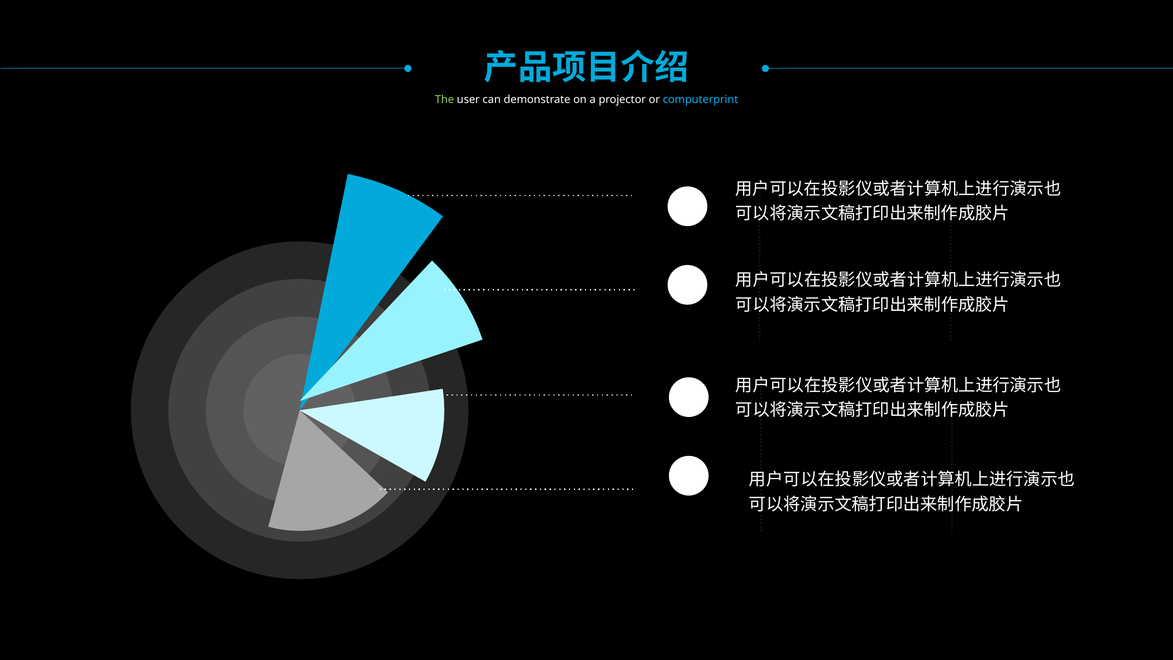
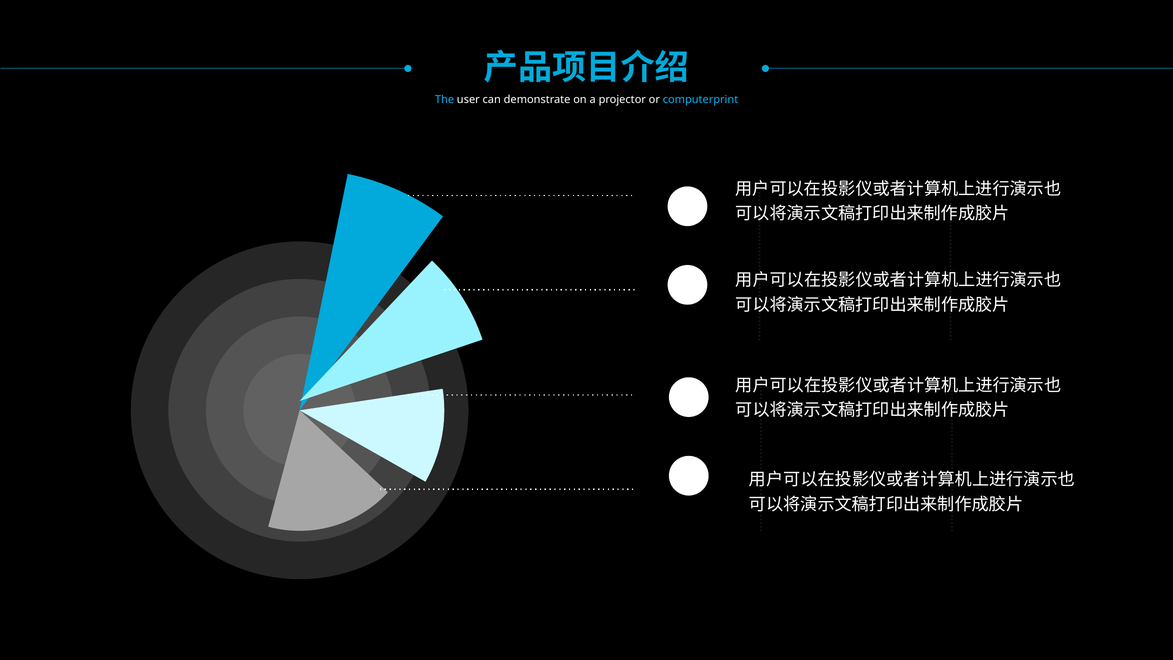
The colour: light green -> light blue (445, 100)
